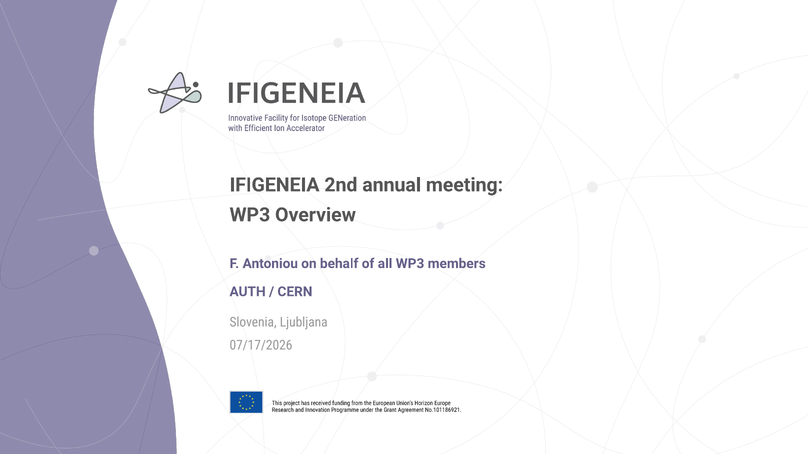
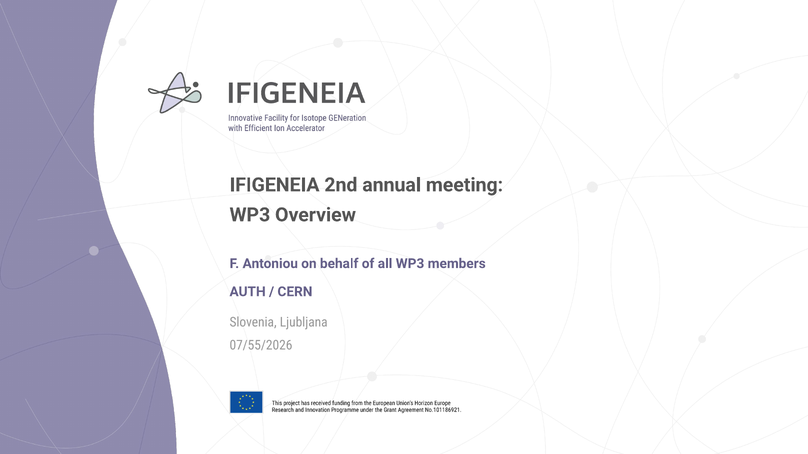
07/17/2026: 07/17/2026 -> 07/55/2026 (261, 346)
